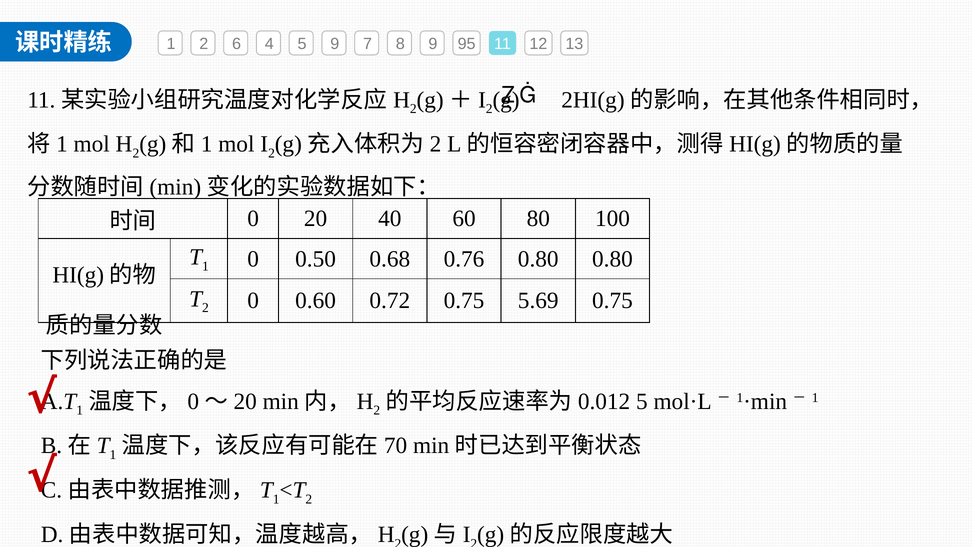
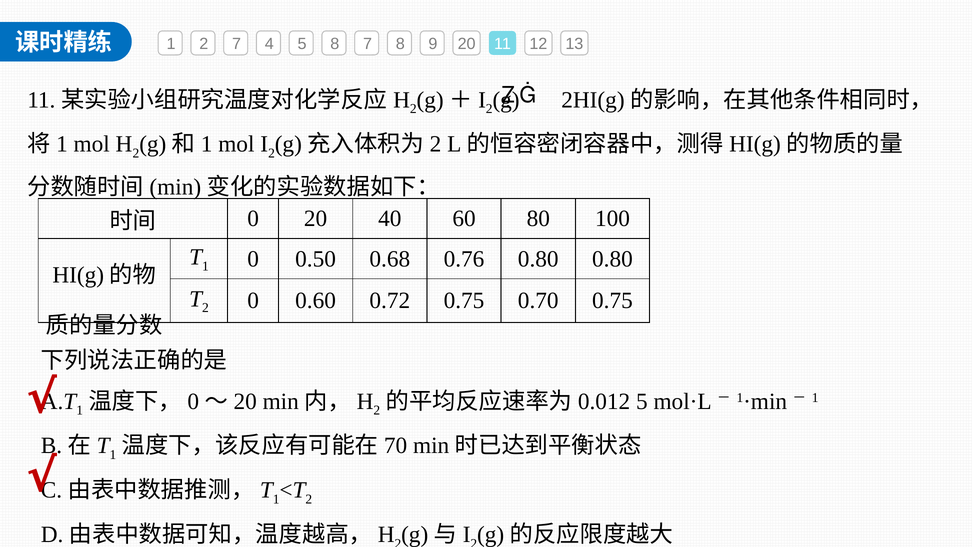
2 6: 6 -> 7 (237, 44)
5 9: 9 -> 8 (335, 44)
9 95: 95 -> 20 (467, 44)
5.69: 5.69 -> 0.70 (538, 301)
